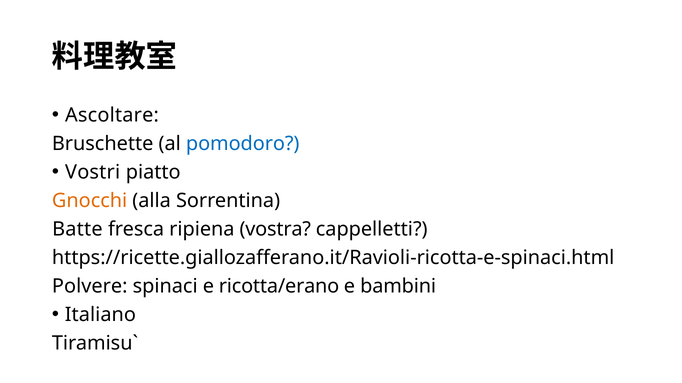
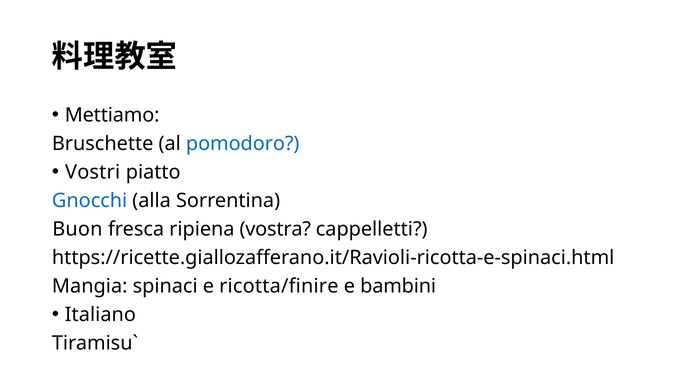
Ascoltare: Ascoltare -> Mettiamo (112, 115)
Gnocchi colour: orange -> blue (90, 201)
Batte: Batte -> Buon (77, 229)
Polvere: Polvere -> Mangia (90, 287)
ricotta/erano: ricotta/erano -> ricotta/finire (279, 287)
